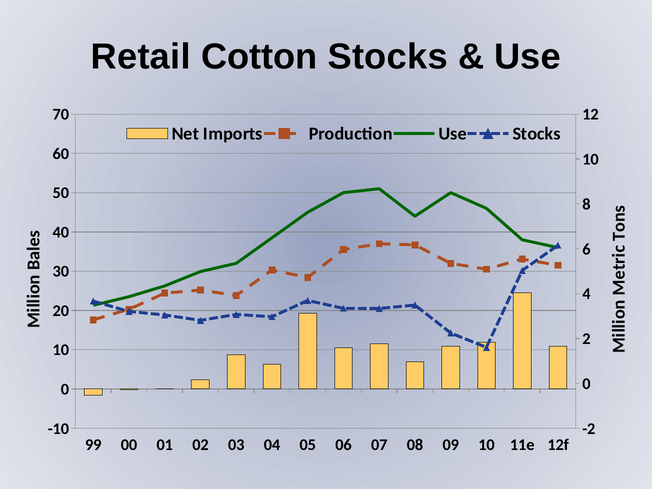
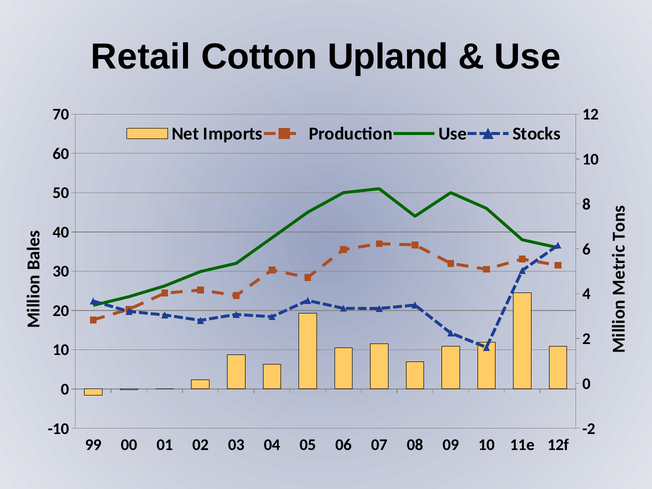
Cotton Stocks: Stocks -> Upland (388, 57)
